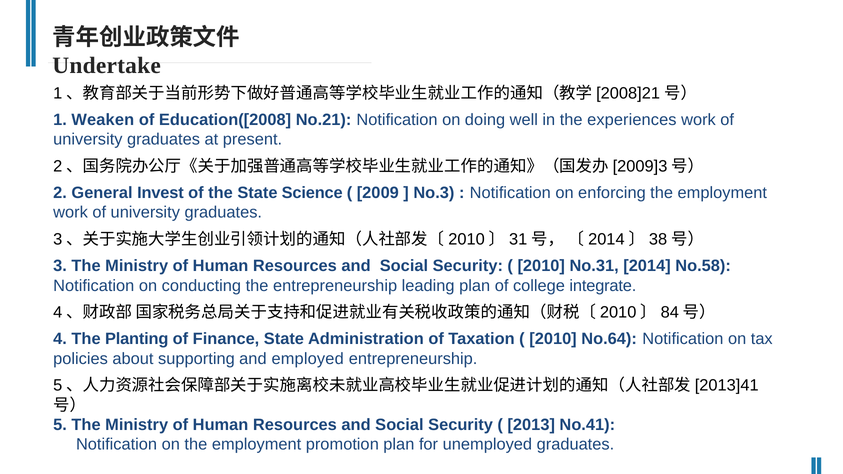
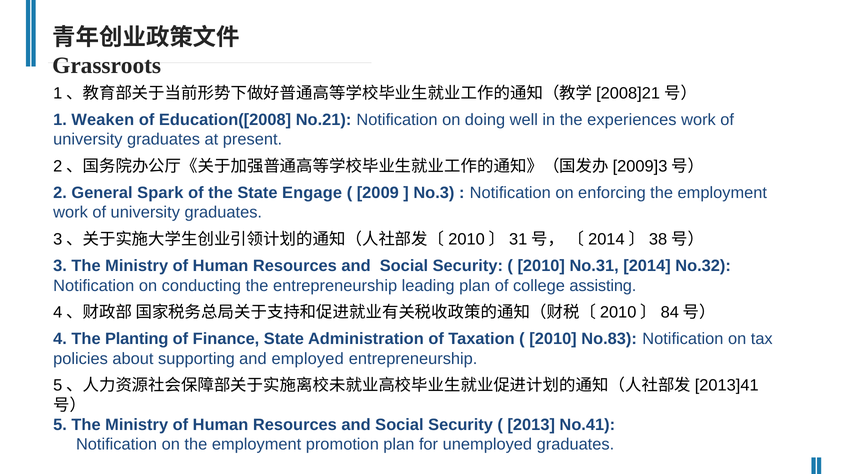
Undertake: Undertake -> Grassroots (107, 66)
Invest: Invest -> Spark (160, 193)
Science: Science -> Engage (312, 193)
No.58: No.58 -> No.32 (703, 266)
integrate: integrate -> assisting (603, 286)
No.64: No.64 -> No.83 (609, 339)
